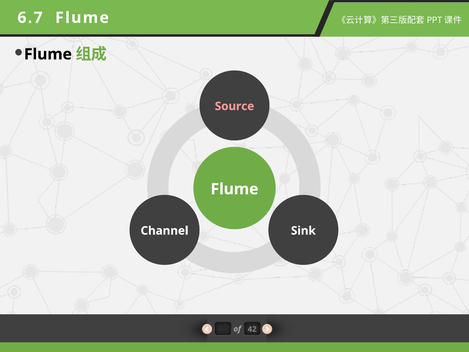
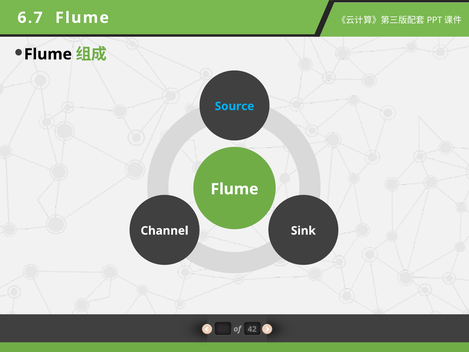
Source colour: pink -> light blue (234, 106)
